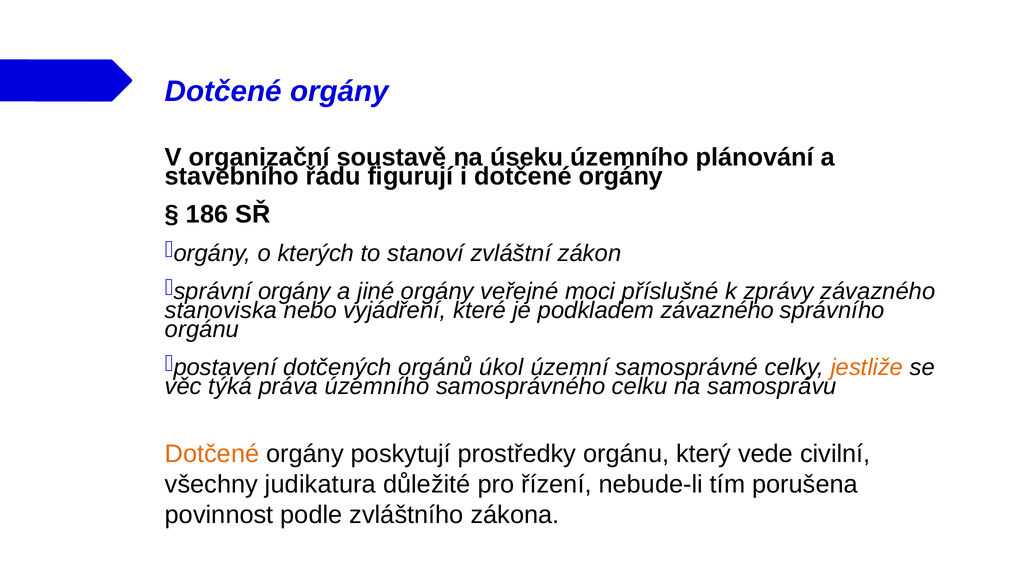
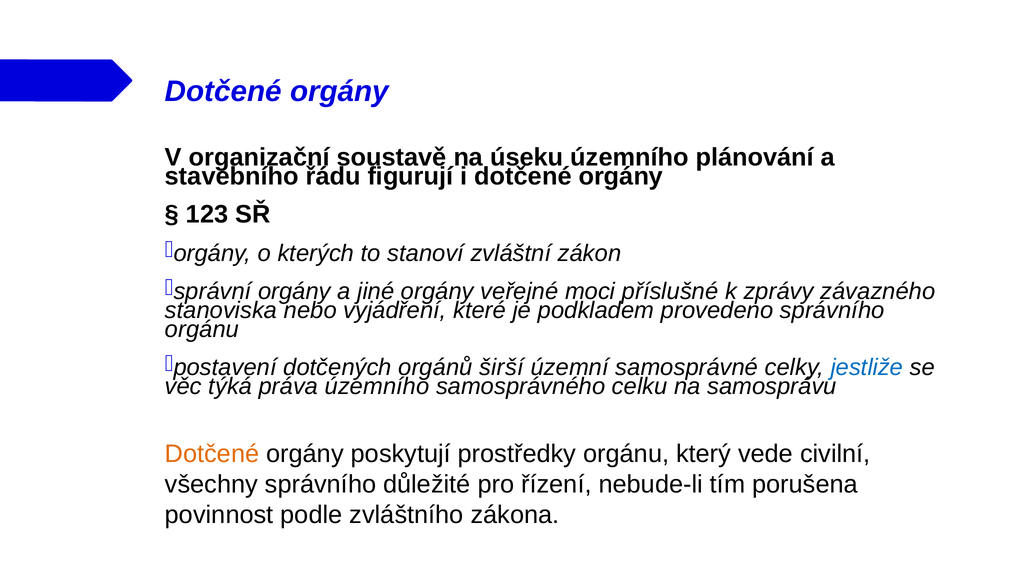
186: 186 -> 123 (207, 215)
podkladem závazného: závazného -> provedeno (717, 311)
úkol: úkol -> širší (501, 368)
jestliže colour: orange -> blue (867, 368)
všechny judikatura: judikatura -> správního (321, 485)
